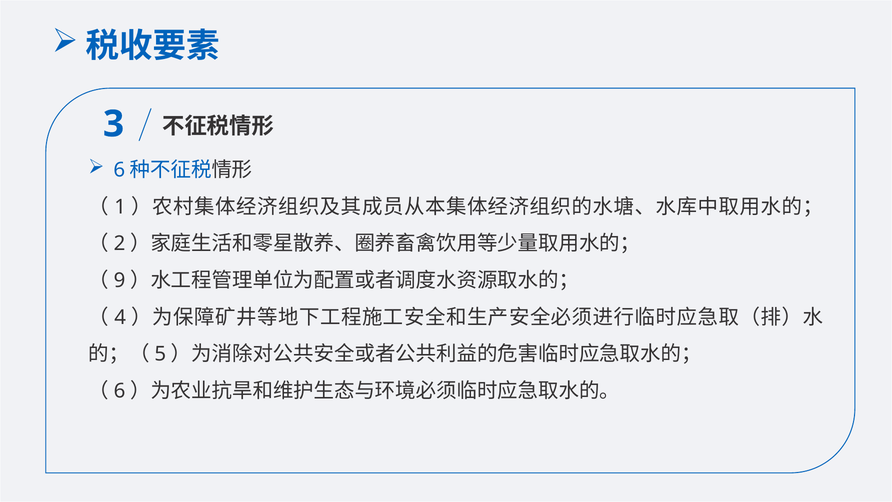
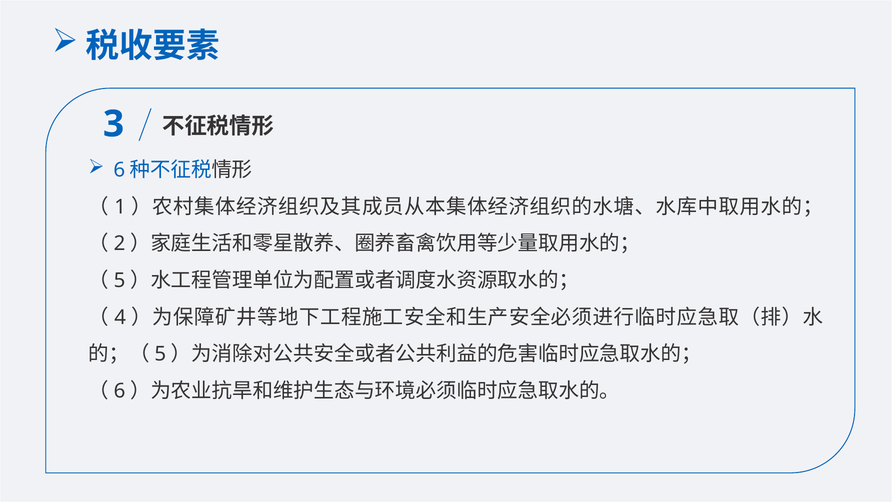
9: 9 -> 5 (120, 280)
